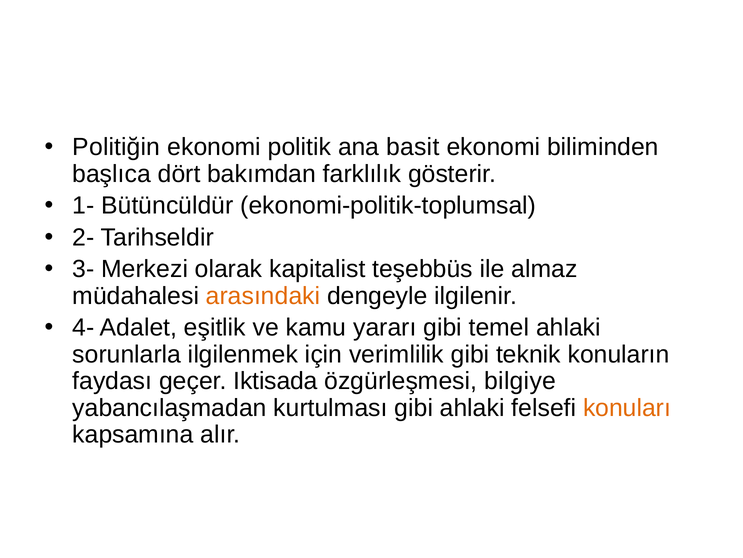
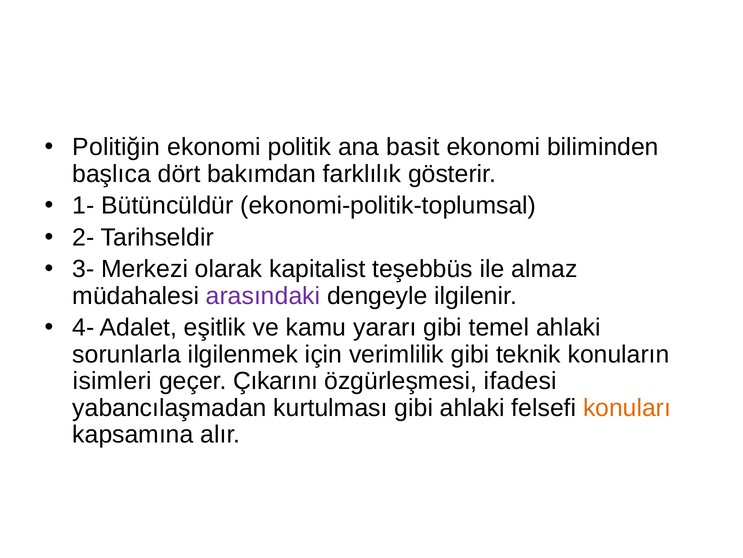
arasındaki colour: orange -> purple (263, 295)
faydası: faydası -> isimleri (112, 381)
Iktisada: Iktisada -> Çıkarını (276, 381)
bilgiye: bilgiye -> ifadesi (520, 381)
